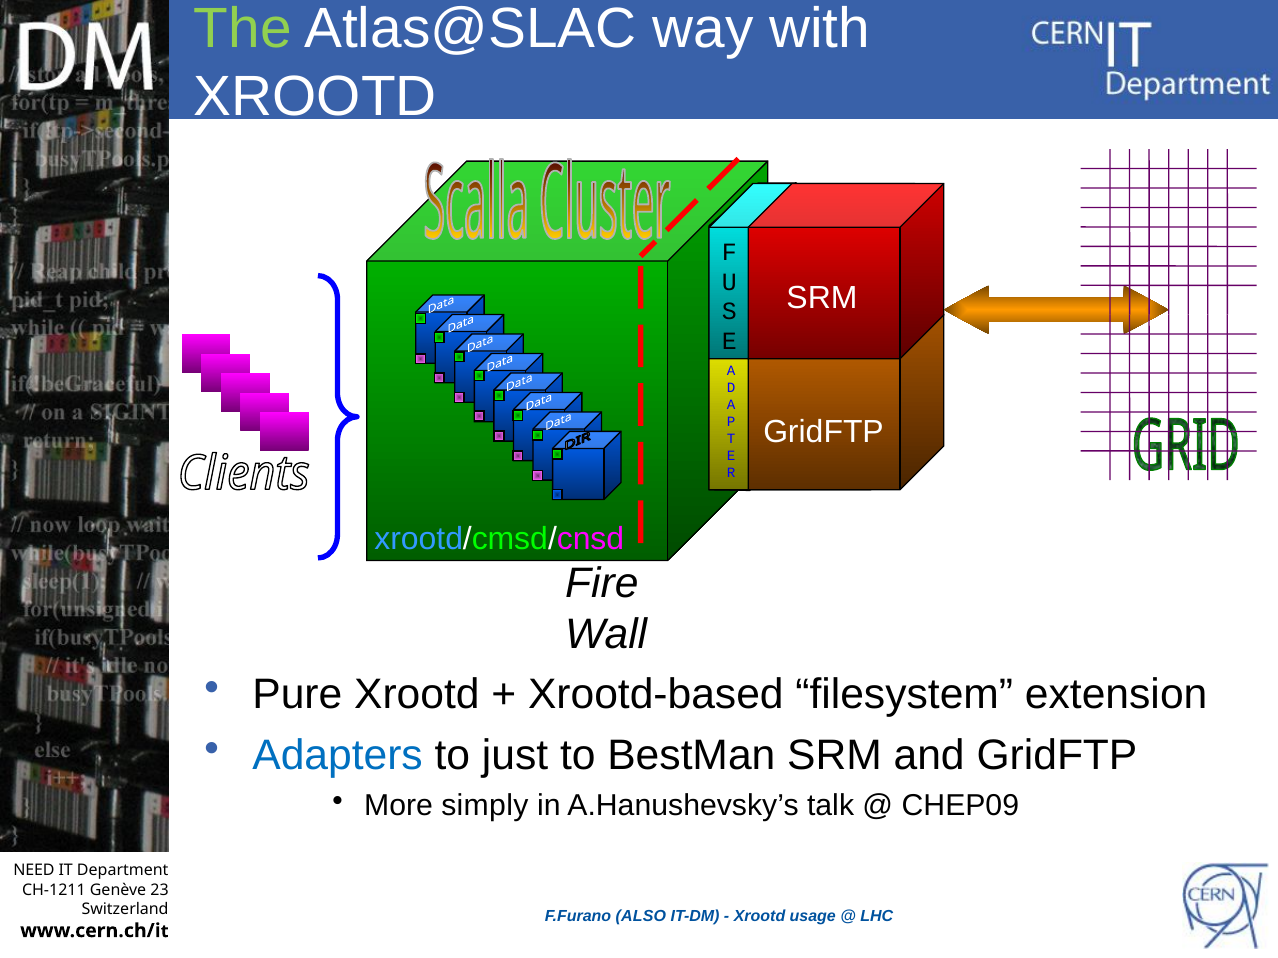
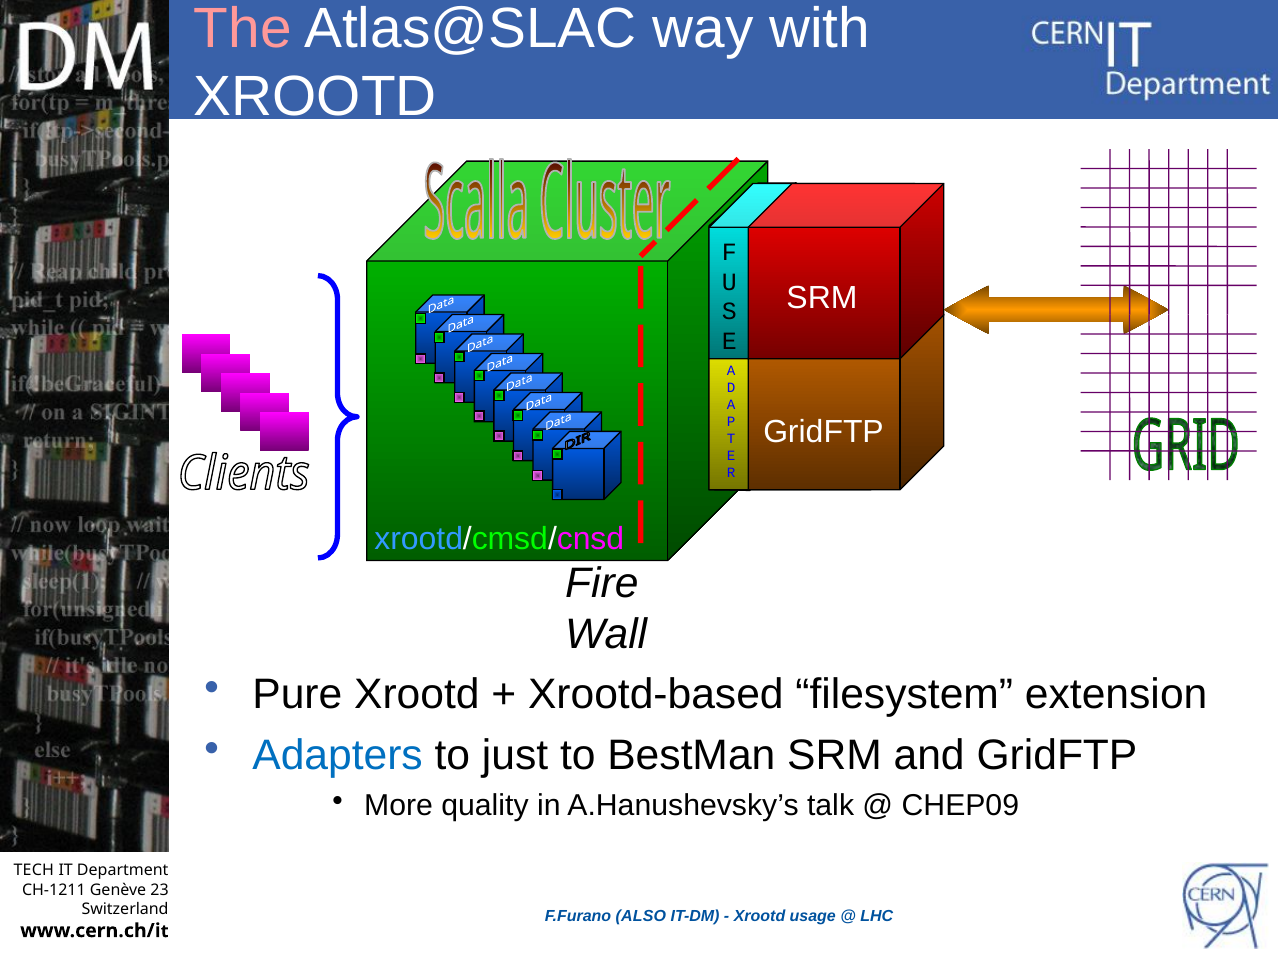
The colour: light green -> pink (243, 28)
simply: simply -> quality (485, 806)
NEED: NEED -> TECH (34, 871)
